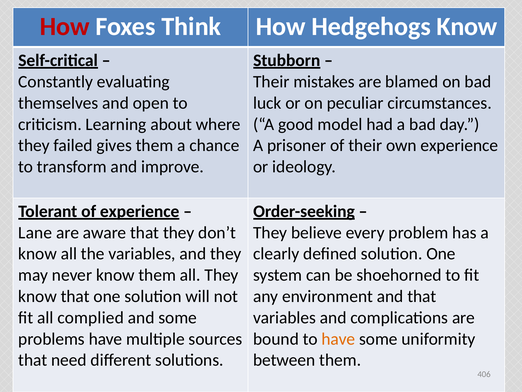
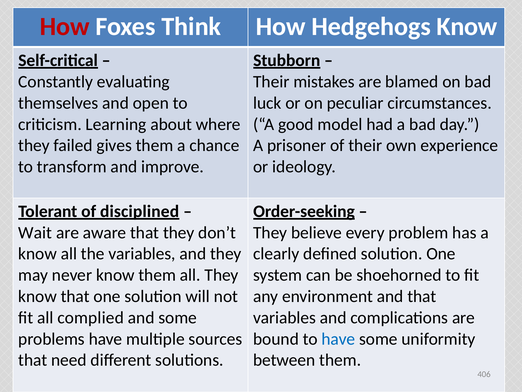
of experience: experience -> disciplined (140, 211)
Lane: Lane -> Wait (35, 232)
have colour: orange -> blue (338, 338)
